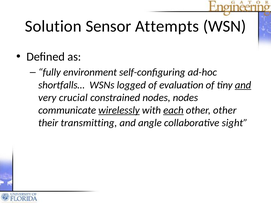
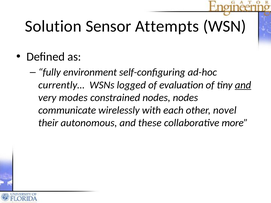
shortfalls…: shortfalls… -> currently… (61, 85)
crucial: crucial -> modes (73, 98)
wirelessly underline: present -> none (119, 110)
each underline: present -> none (173, 110)
other other: other -> novel (225, 110)
transmitting: transmitting -> autonomous (89, 123)
angle: angle -> these (150, 123)
sight: sight -> more (235, 123)
